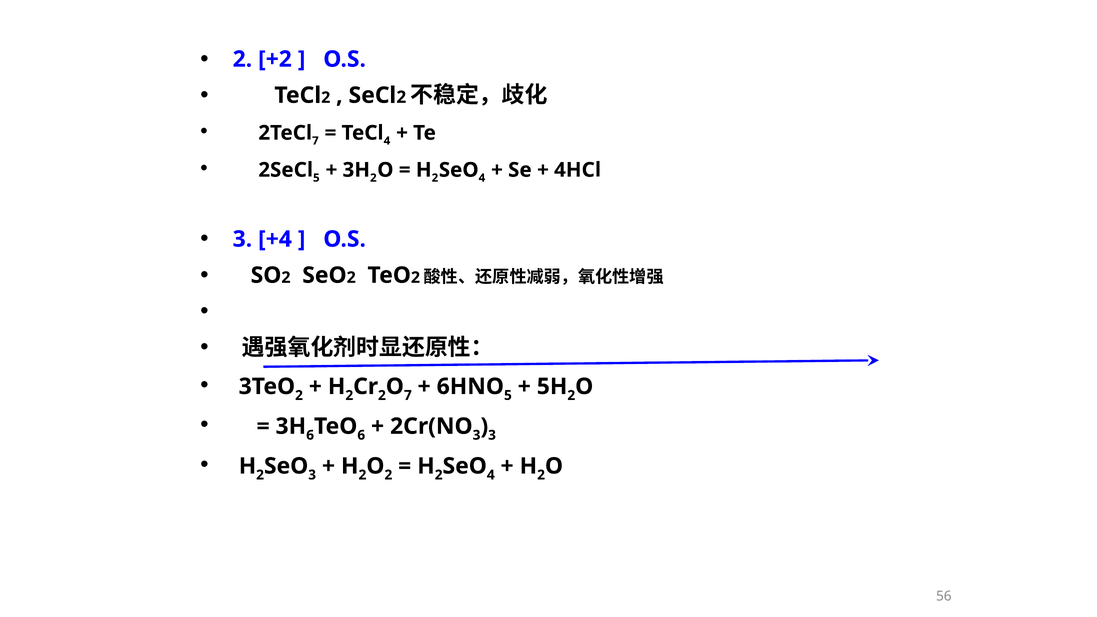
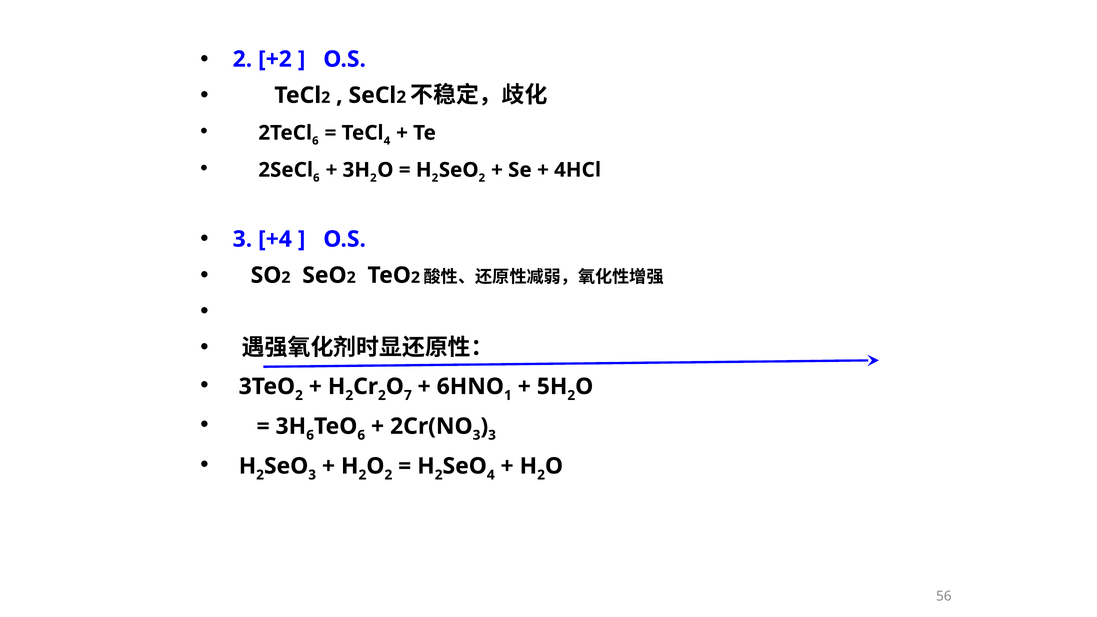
7: 7 -> 6 (315, 141)
5: 5 -> 6 (316, 178)
4: 4 -> 2 (482, 178)
5: 5 -> 1 (508, 395)
